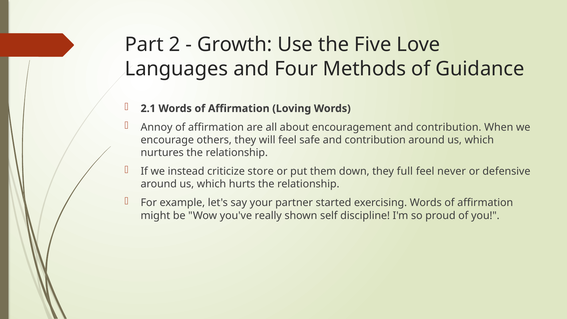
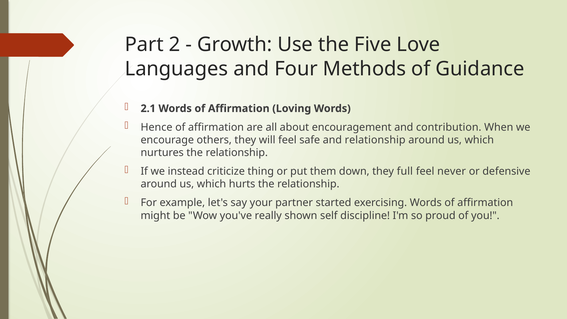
Annoy: Annoy -> Hence (157, 127)
safe and contribution: contribution -> relationship (375, 140)
store: store -> thing (261, 171)
